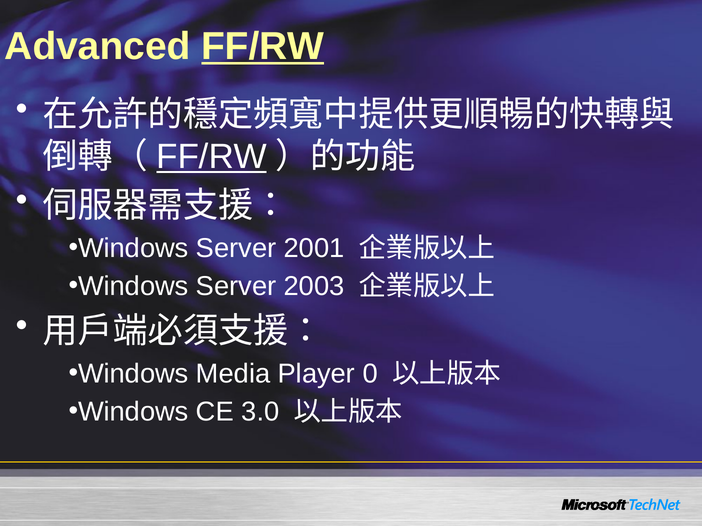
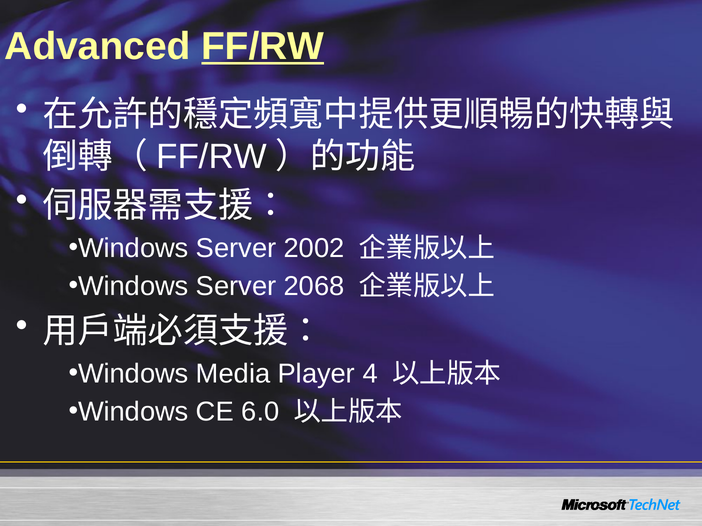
FF/RW underline: present -> none (212, 157)
2001: 2001 -> 2002 (314, 248)
2003: 2003 -> 2068 (314, 287)
0: 0 -> 4 (370, 374)
3.0: 3.0 -> 6.0 (260, 412)
